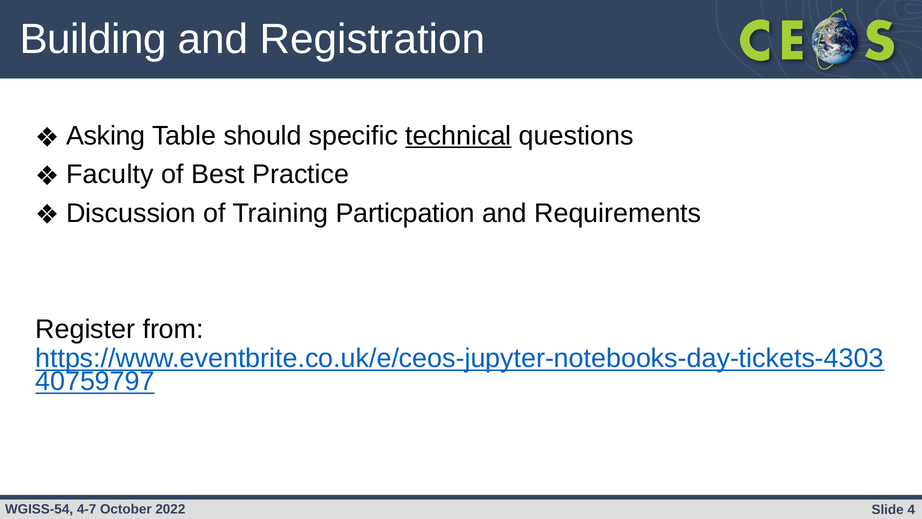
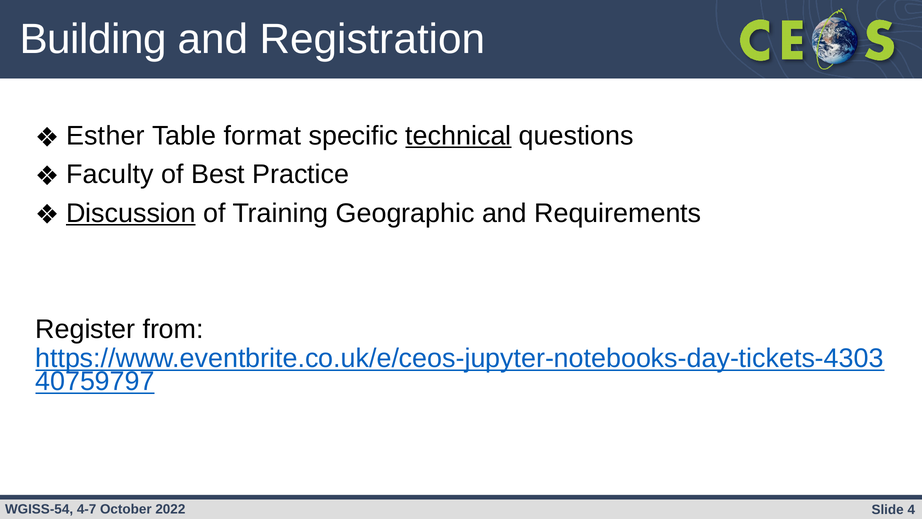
Asking: Asking -> Esther (105, 136)
should: should -> format (262, 136)
Discussion underline: none -> present (131, 213)
Particpation: Particpation -> Geographic (405, 213)
